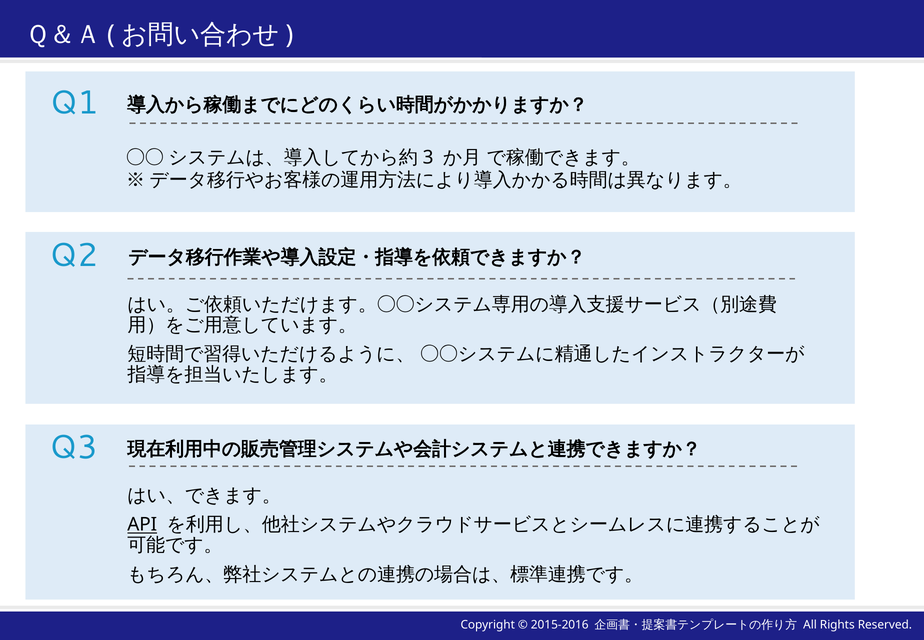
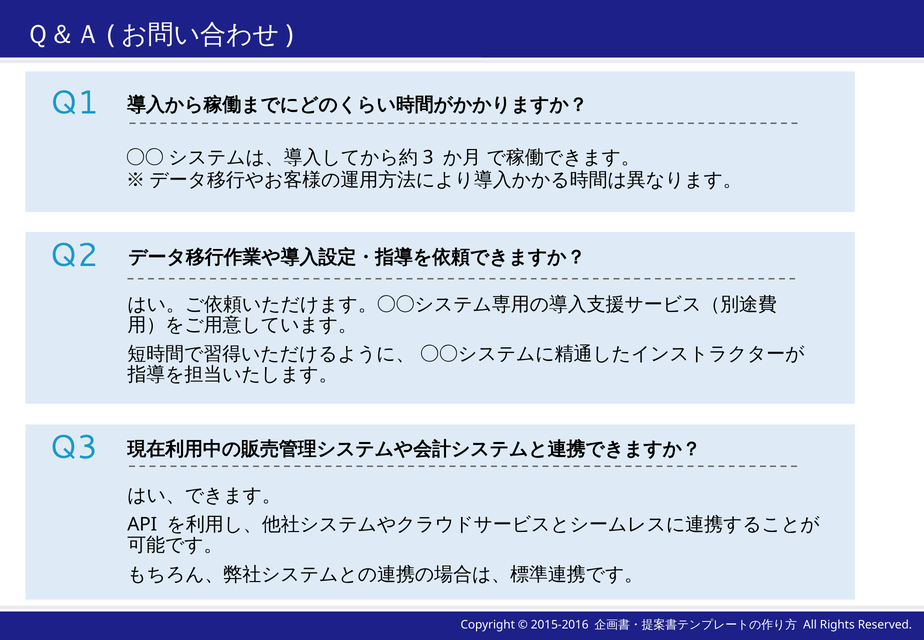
API underline: present -> none (142, 524)
